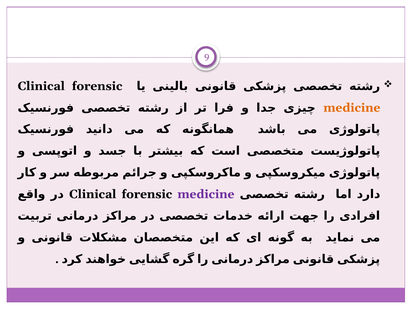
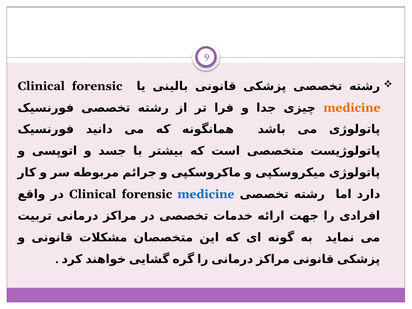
medicine colour: purple -> blue (206, 194)
